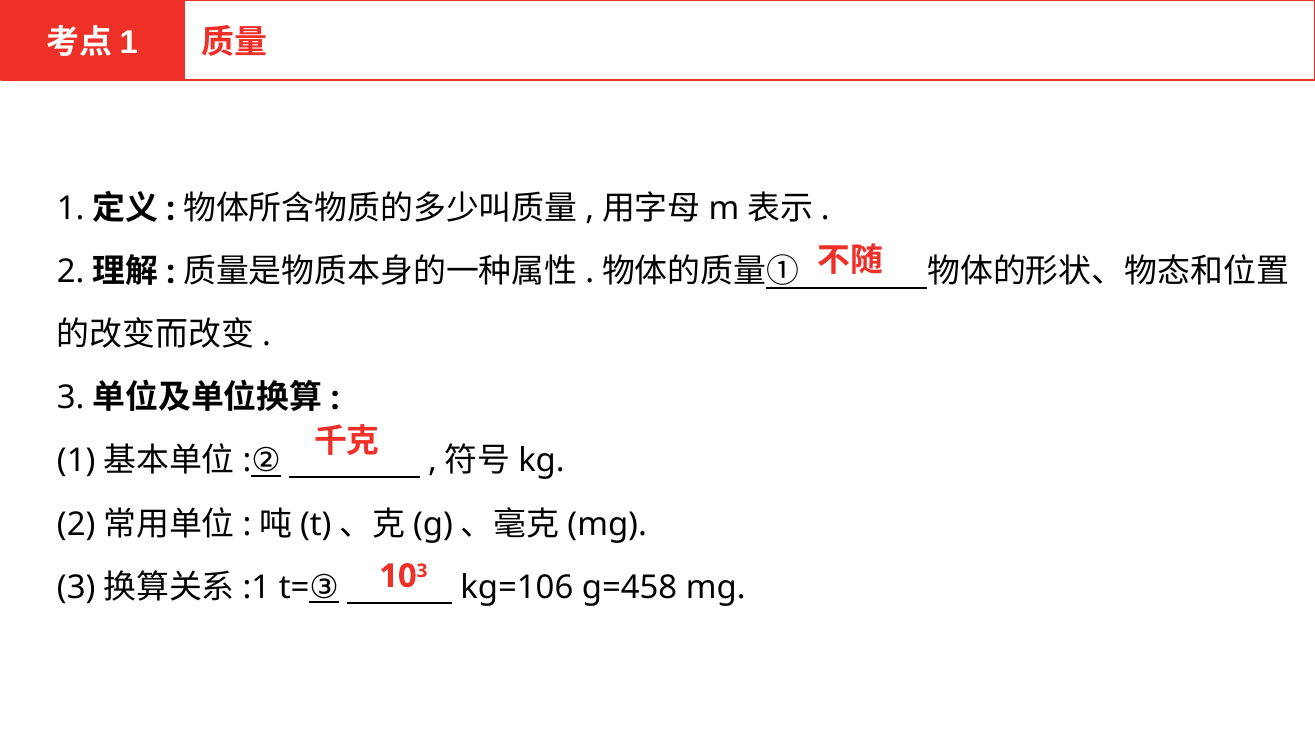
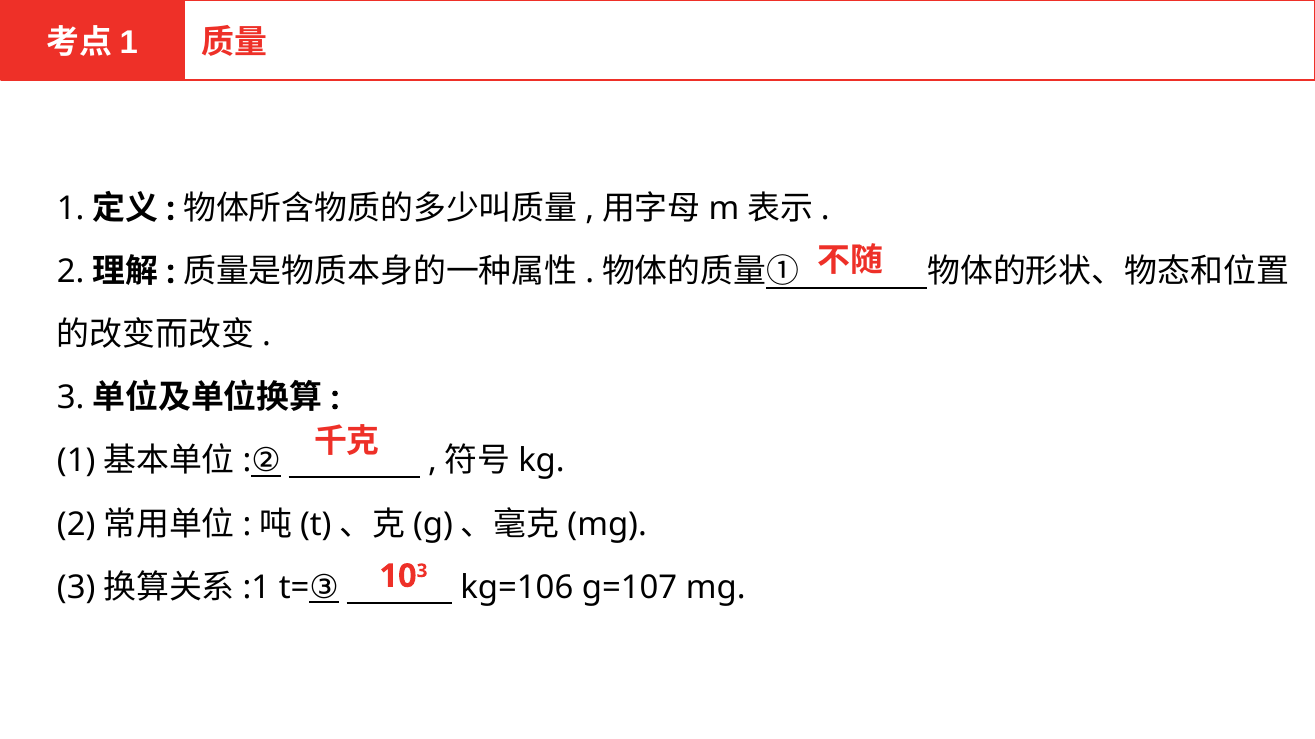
g=458: g=458 -> g=107 (630, 588)
